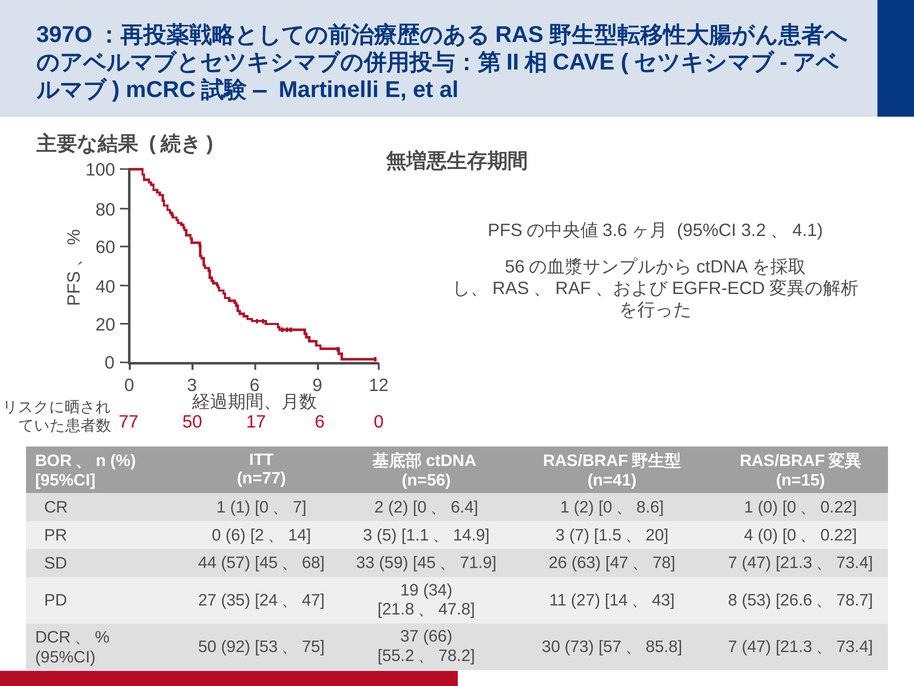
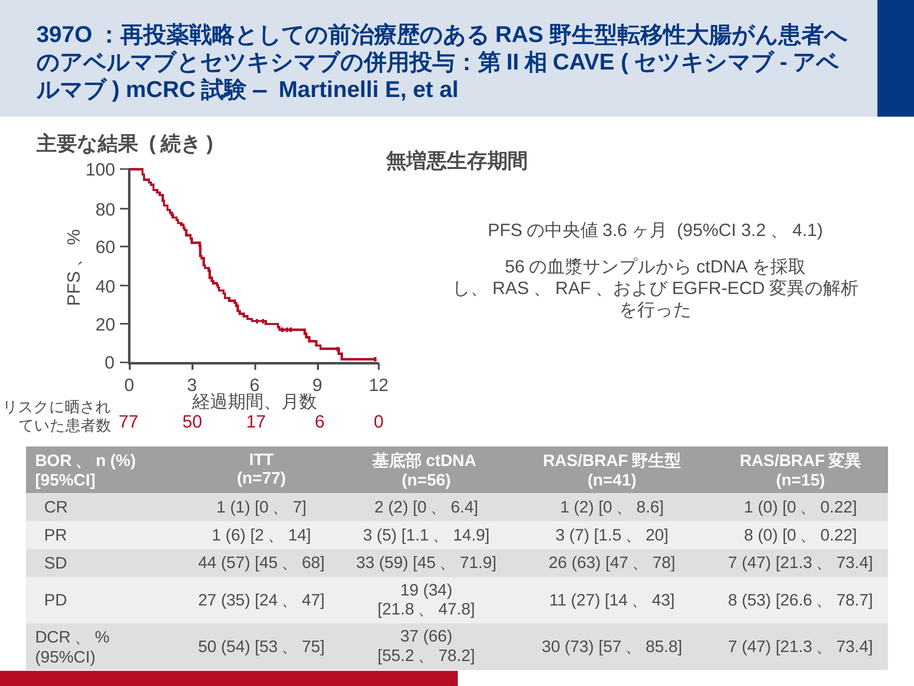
PR 0: 0 -> 1 (216, 535)
1.5、20 4: 4 -> 8 (749, 535)
92: 92 -> 54 (236, 646)
